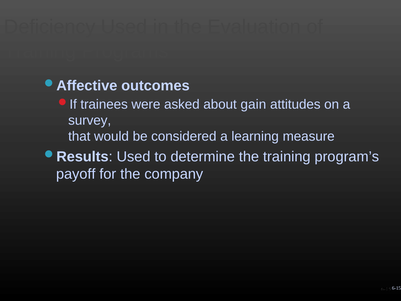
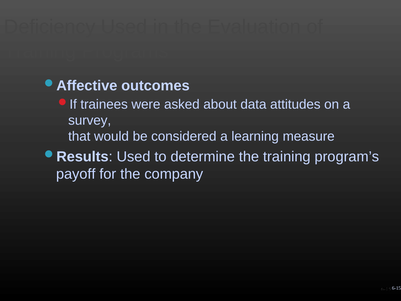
gain: gain -> data (253, 104)
